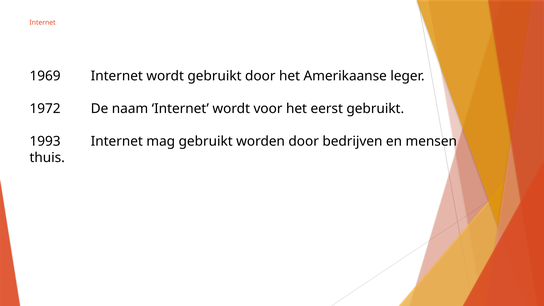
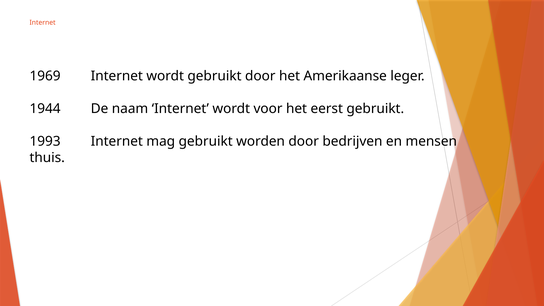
1972: 1972 -> 1944 (45, 109)
